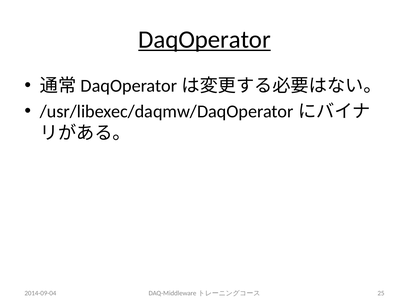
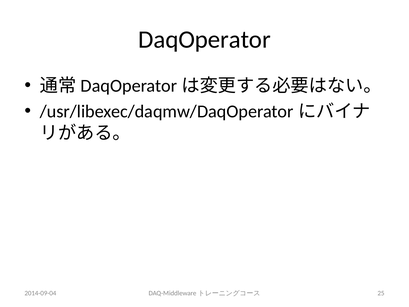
DaqOperator underline: present -> none (204, 40)
